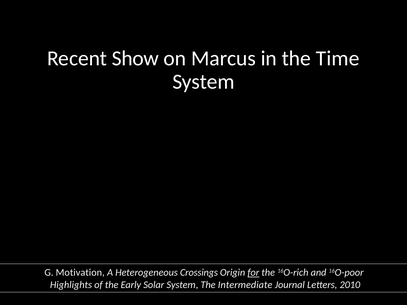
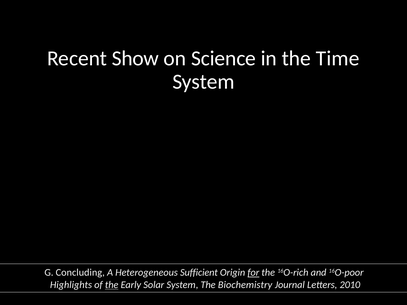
Marcus: Marcus -> Science (224, 58)
Motivation: Motivation -> Concluding (80, 273)
Crossings: Crossings -> Sufficient (199, 273)
the underline: none -> present (112, 285)
Intermediate: Intermediate -> Biochemistry (245, 285)
